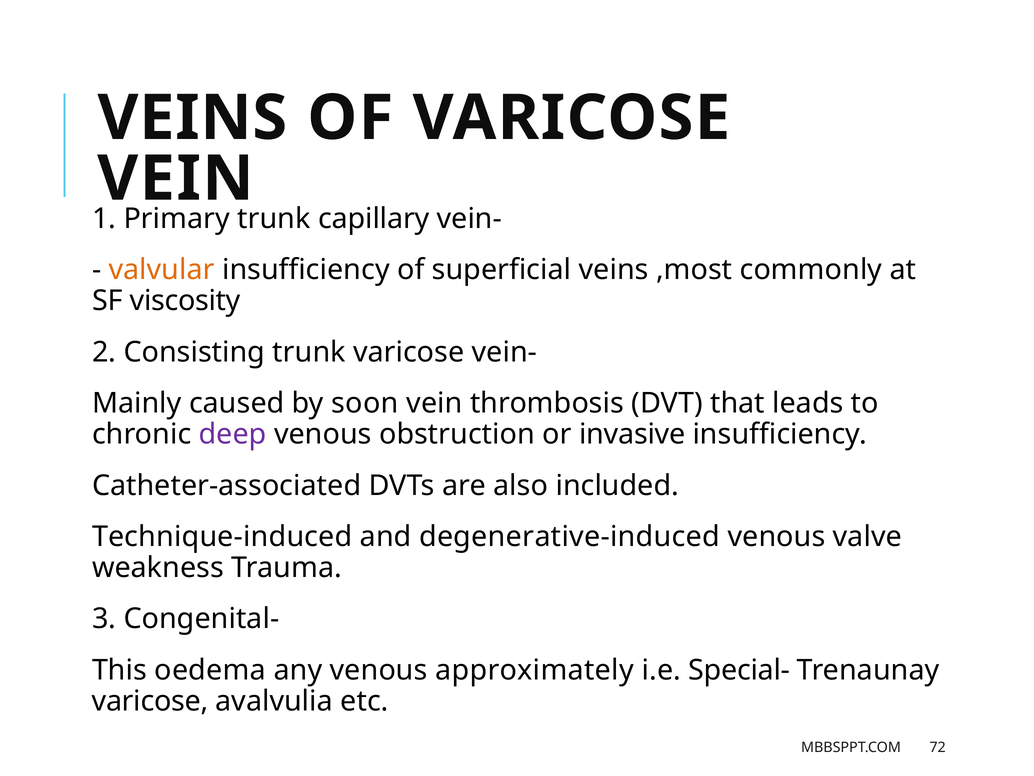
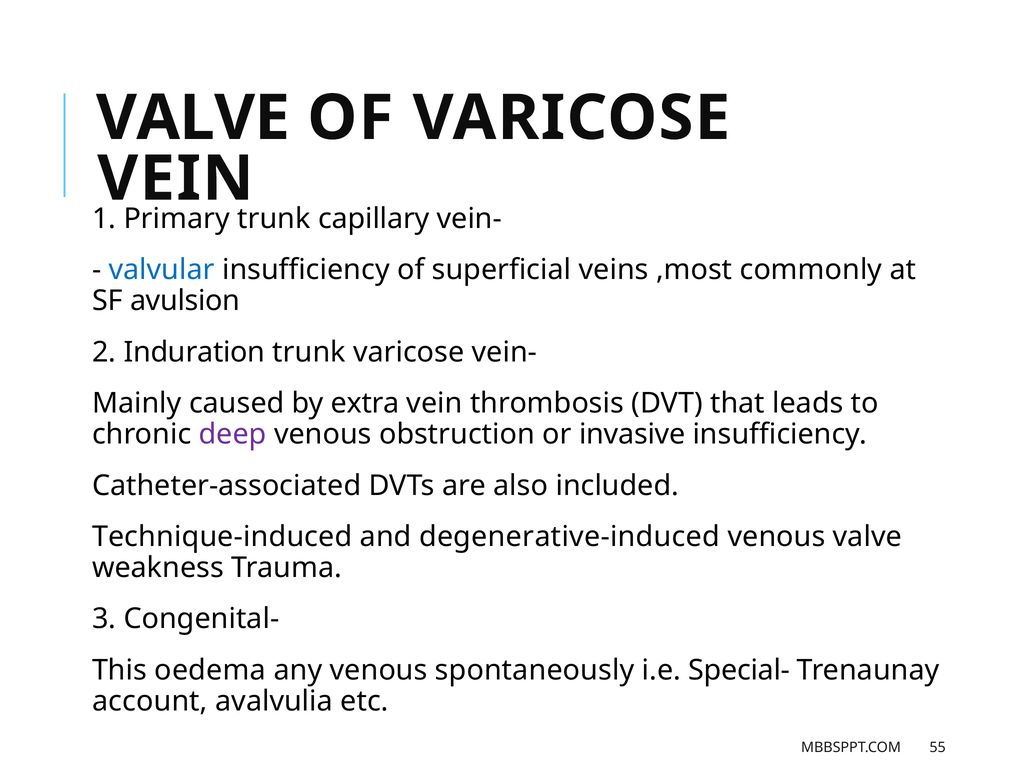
VEINS: VEINS -> VALVE (193, 118)
valvular colour: orange -> blue (162, 270)
viscosity: viscosity -> avulsion (185, 301)
Consisting: Consisting -> Induration (194, 352)
soon: soon -> extra (365, 403)
approximately: approximately -> spontaneously (535, 670)
varicose: varicose -> account (150, 701)
72: 72 -> 55 (938, 747)
